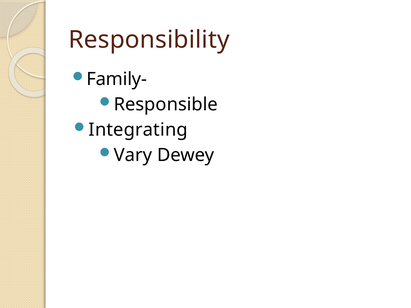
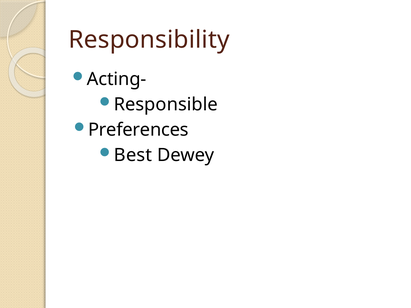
Family-: Family- -> Acting- (117, 79)
Integrating: Integrating -> Preferences (138, 130)
Vary: Vary -> Best (133, 155)
